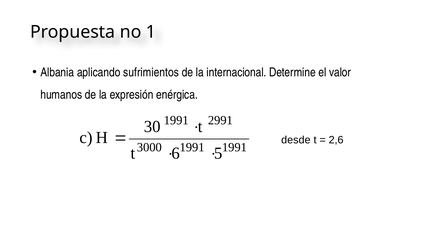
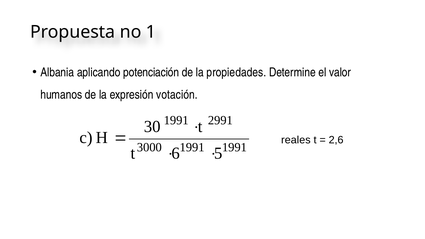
sufrimientos: sufrimientos -> potenciación (151, 72)
internacional: internacional -> propiedades (236, 72)
enérgica: enérgica -> votación (177, 95)
desde: desde -> reales (296, 140)
